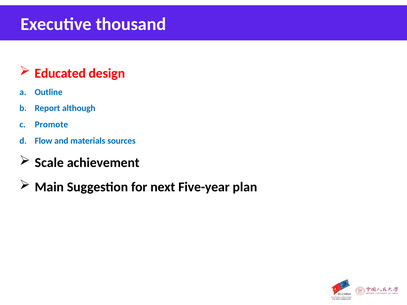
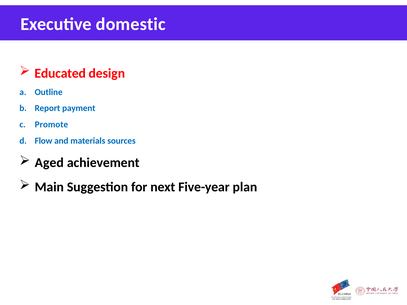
thousand: thousand -> domestic (131, 24)
although: although -> payment (79, 108)
Scale: Scale -> Aged (49, 163)
